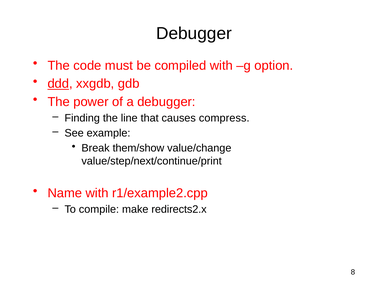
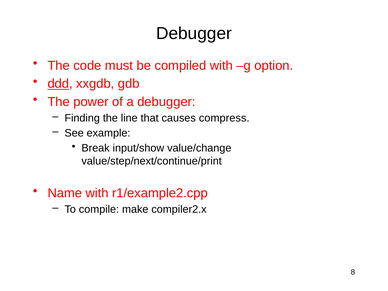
them/show: them/show -> input/show (138, 148)
redirects2.x: redirects2.x -> compiler2.x (179, 209)
